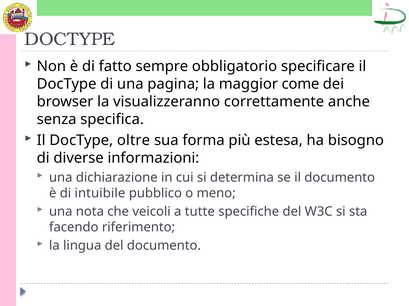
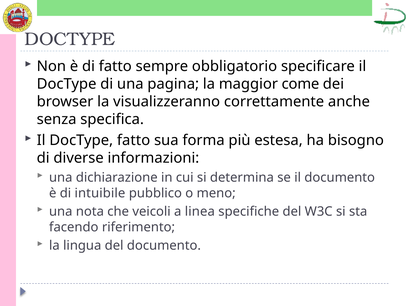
DocType oltre: oltre -> fatto (134, 141)
tutte: tutte -> linea (200, 212)
